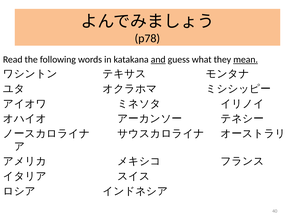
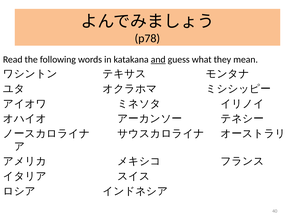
mean underline: present -> none (246, 60)
